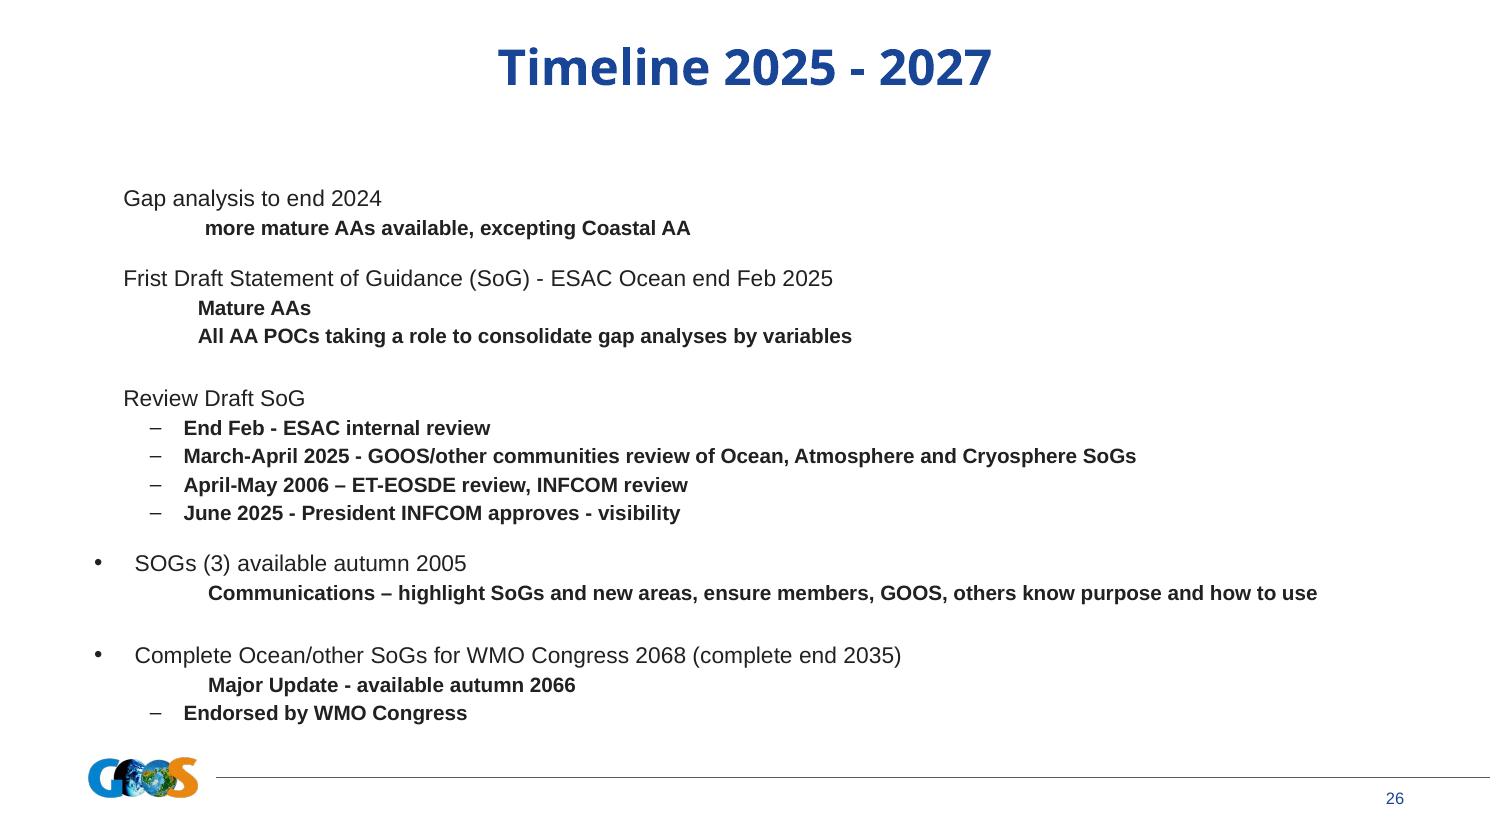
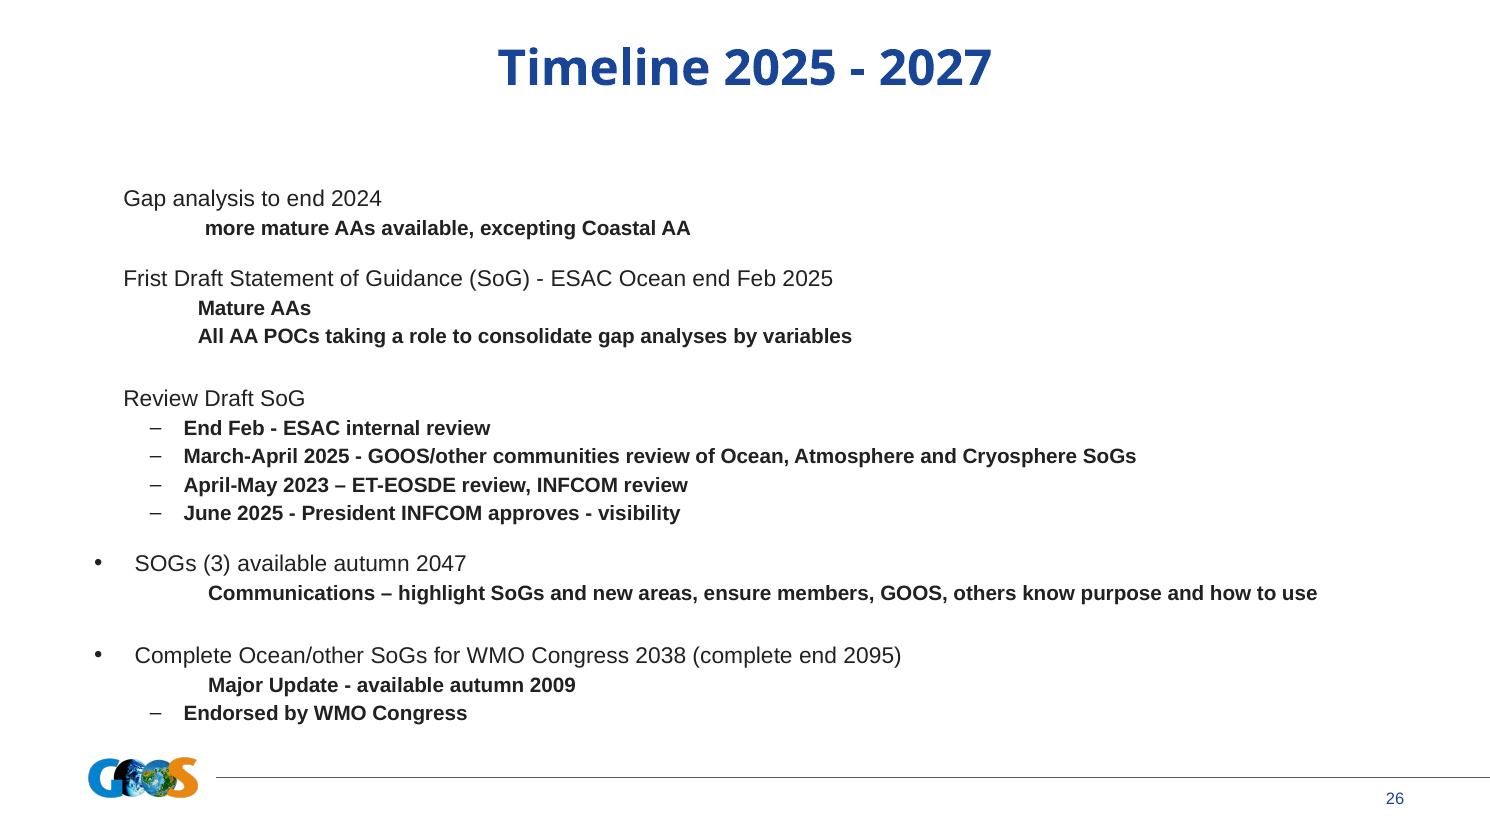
2006: 2006 -> 2023 (306, 486)
2005: 2005 -> 2047 (441, 564)
2068: 2068 -> 2038 (661, 656)
2035: 2035 -> 2095 (873, 656)
2066: 2066 -> 2009 (553, 685)
